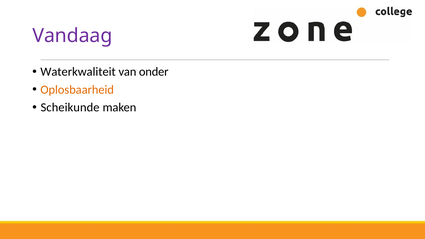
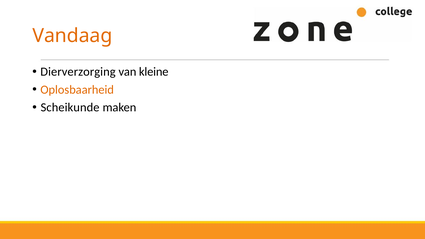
Vandaag colour: purple -> orange (72, 36)
Waterkwaliteit: Waterkwaliteit -> Dierverzorging (78, 72)
onder: onder -> kleine (154, 72)
